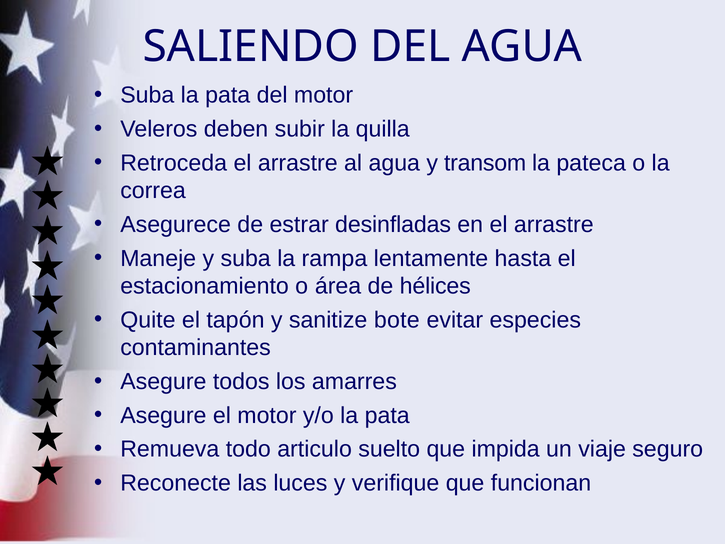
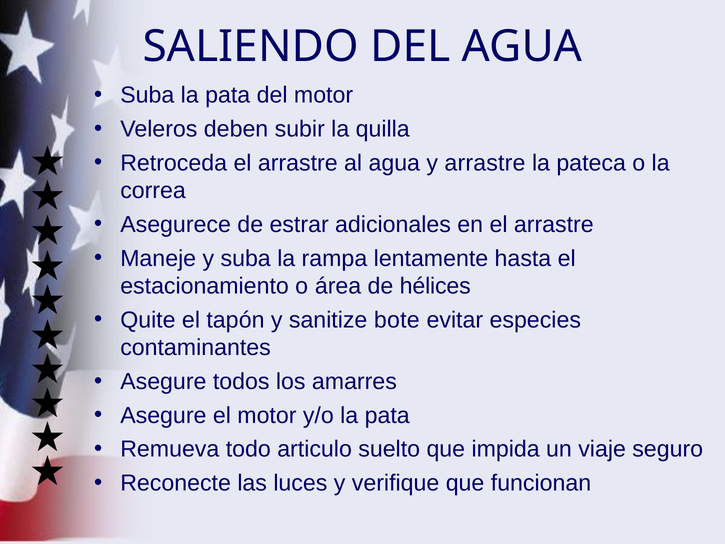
y transom: transom -> arrastre (485, 163)
desinfladas: desinfladas -> adicionales (393, 224)
